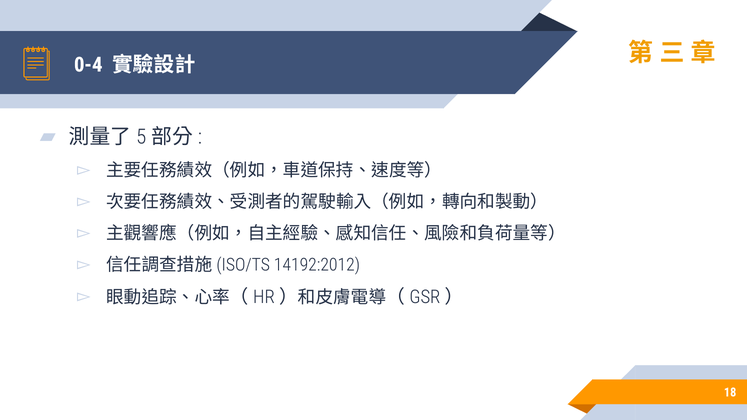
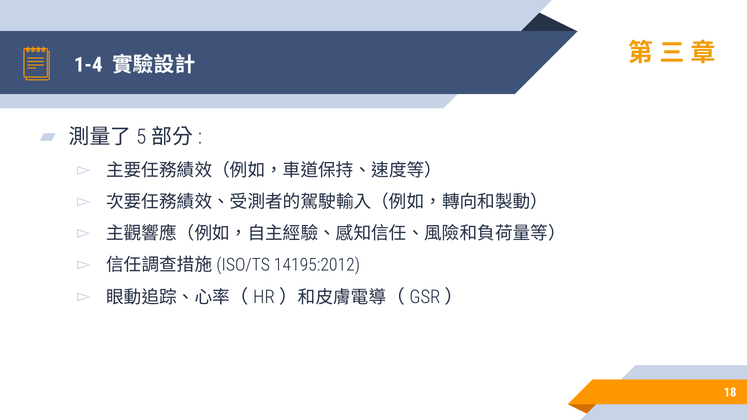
0-4: 0-4 -> 1-4 (88, 65)
14192:2012: 14192:2012 -> 14195:2012 (317, 265)
